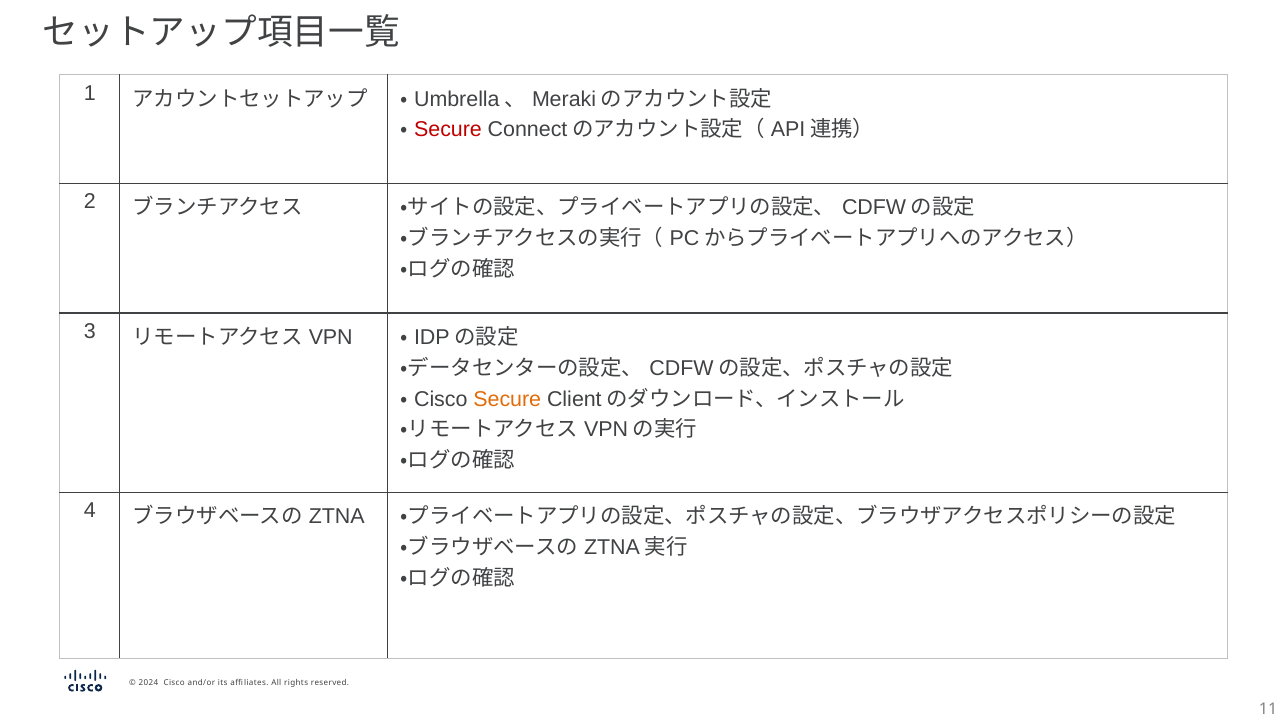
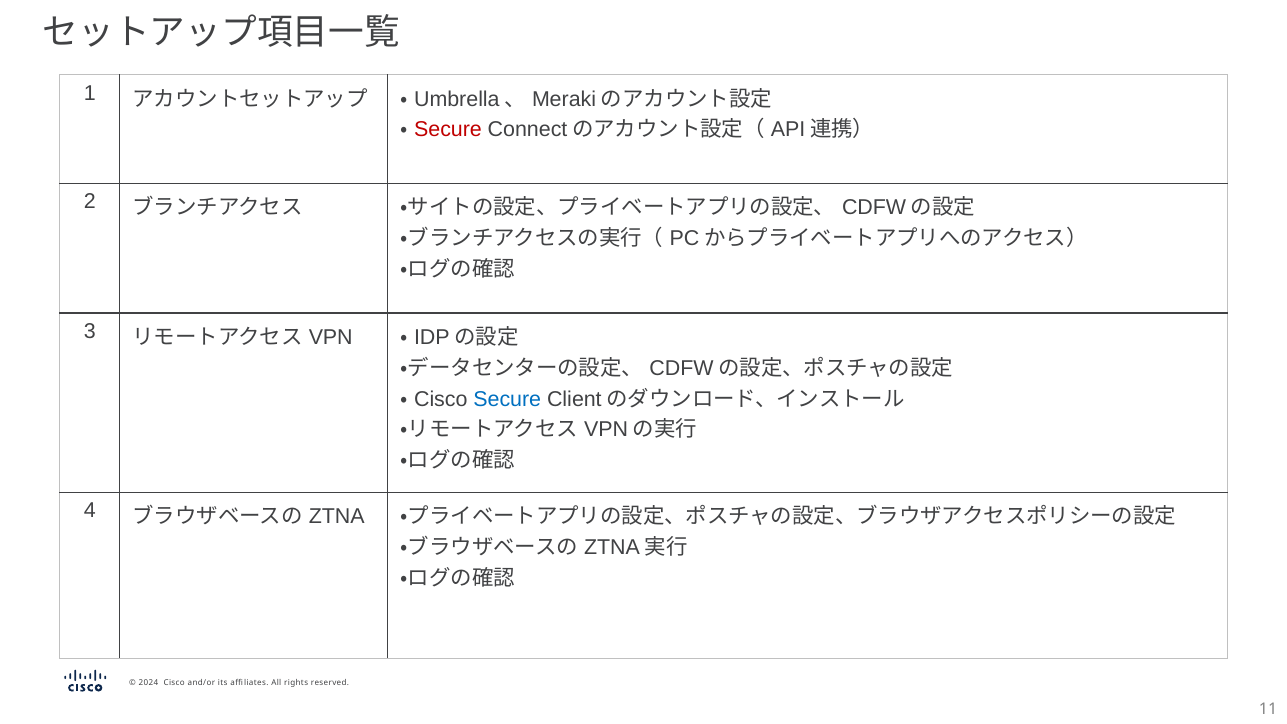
Secure colour: orange -> blue (507, 399)
